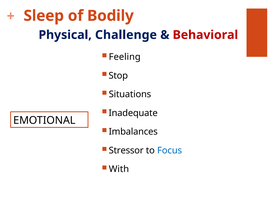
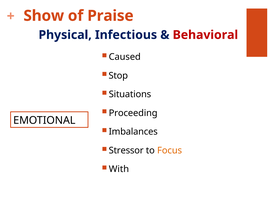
Sleep: Sleep -> Show (44, 16)
Bodily: Bodily -> Praise (110, 16)
Challenge: Challenge -> Infectious (126, 35)
Feeling: Feeling -> Caused (125, 57)
Inadequate: Inadequate -> Proceeding (133, 113)
Focus colour: blue -> orange (170, 150)
